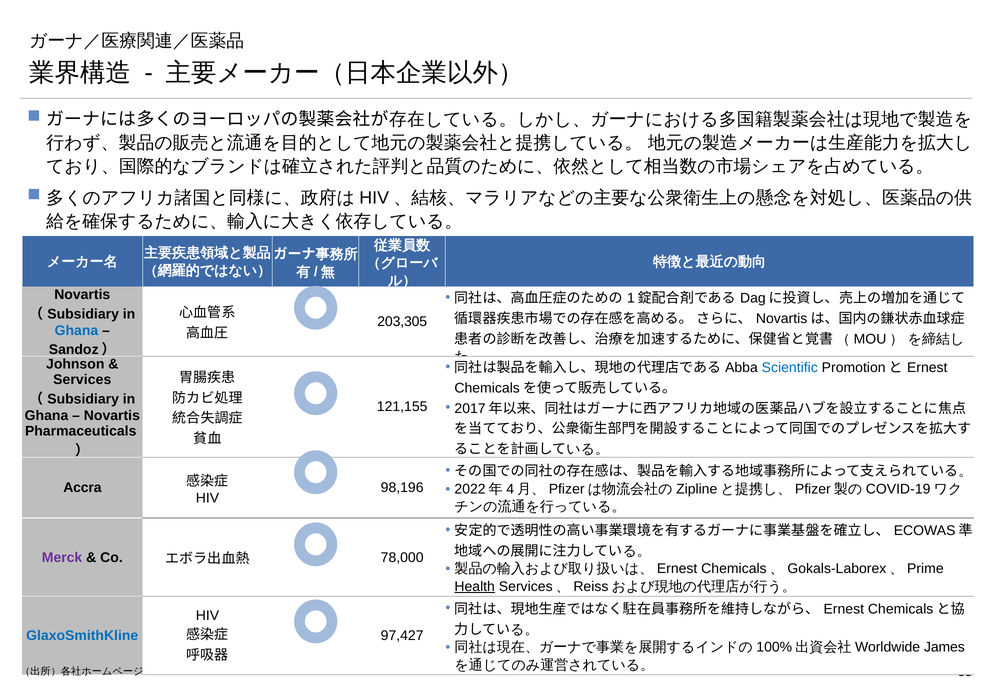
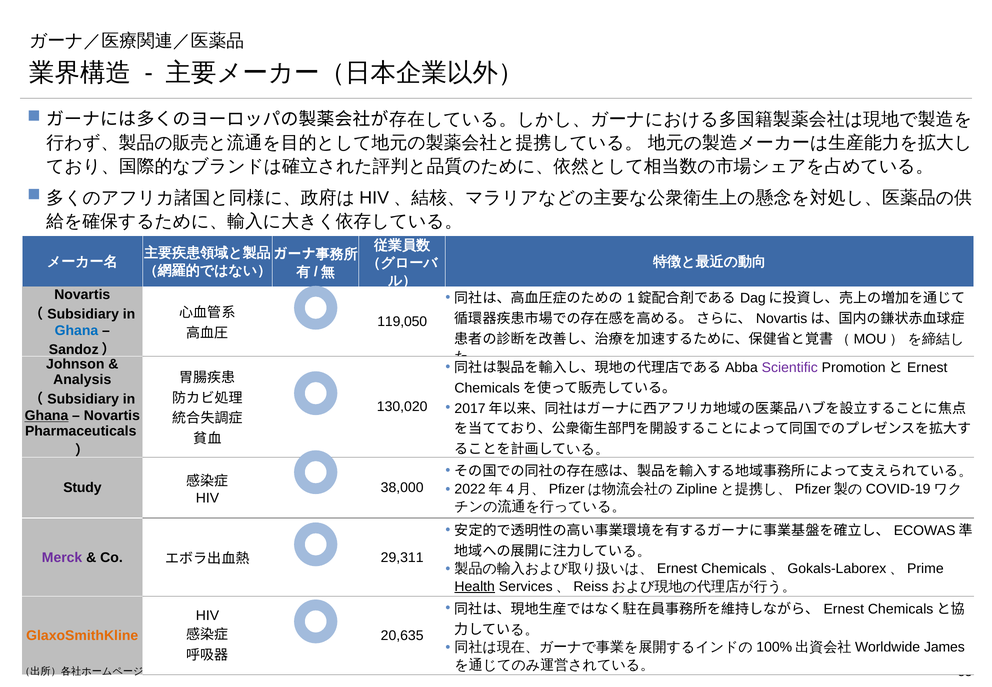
203,305: 203,305 -> 119,050 (402, 322)
Scientific colour: blue -> purple (790, 368)
Services: Services -> Analysis (82, 380)
121,155: 121,155 -> 130,020 (402, 407)
Ghana underline: none -> present (46, 416)
Accra: Accra -> Study (82, 488)
98,196: 98,196 -> 38,000 (402, 488)
78,000: 78,000 -> 29,311 (402, 557)
GlaxoSmithKline colour: blue -> orange (82, 636)
97,427: 97,427 -> 20,635 (402, 636)
